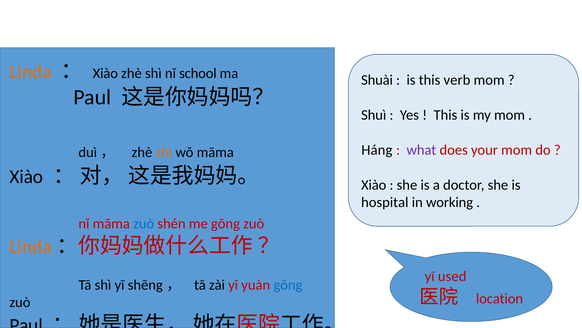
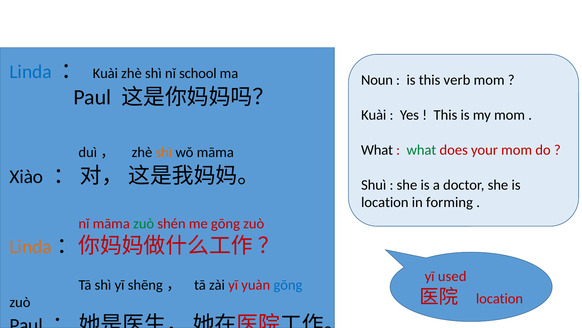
Linda colour: orange -> blue (31, 72)
Xiào: Xiào -> Kuài (105, 73)
Shuài: Shuài -> Noun (377, 80)
Shuì: Shuì -> Kuài (374, 115)
Háng: Háng -> What (377, 150)
what colour: purple -> green (421, 150)
Xiào: Xiào -> Shuì (374, 185)
hospital: hospital -> location (385, 202)
working: working -> forming (449, 202)
zuò colour: blue -> green (144, 223)
